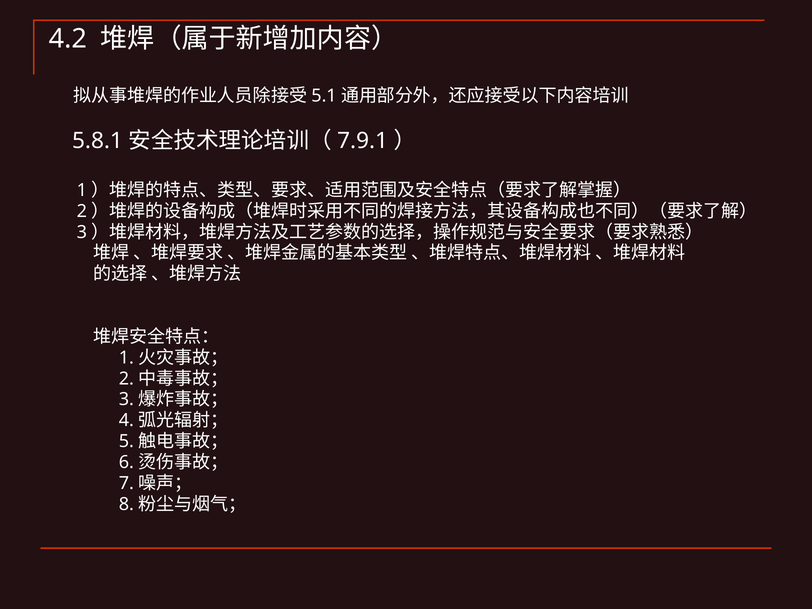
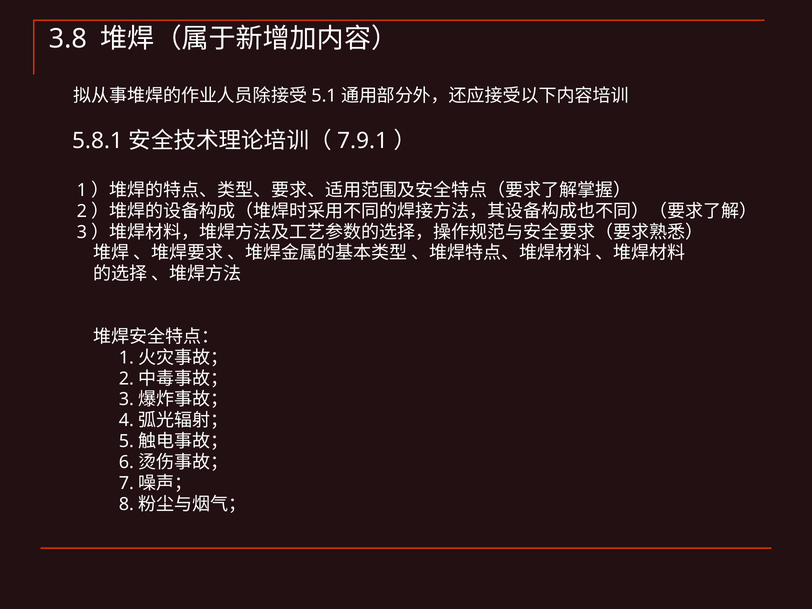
4.2: 4.2 -> 3.8 (68, 39)
